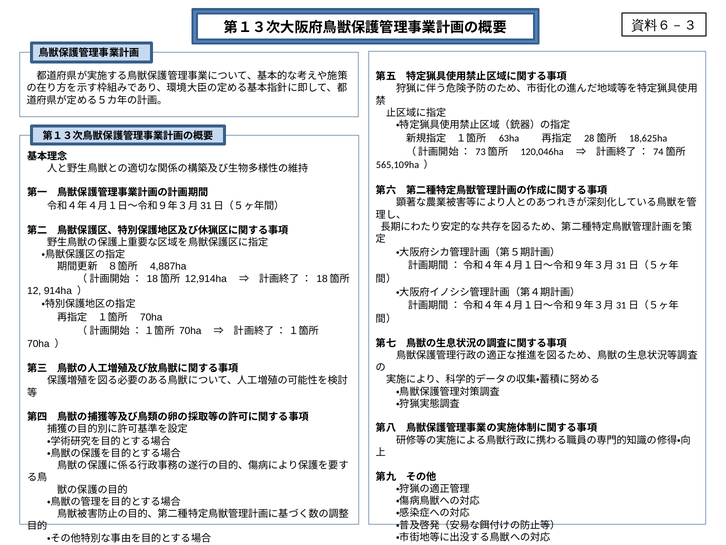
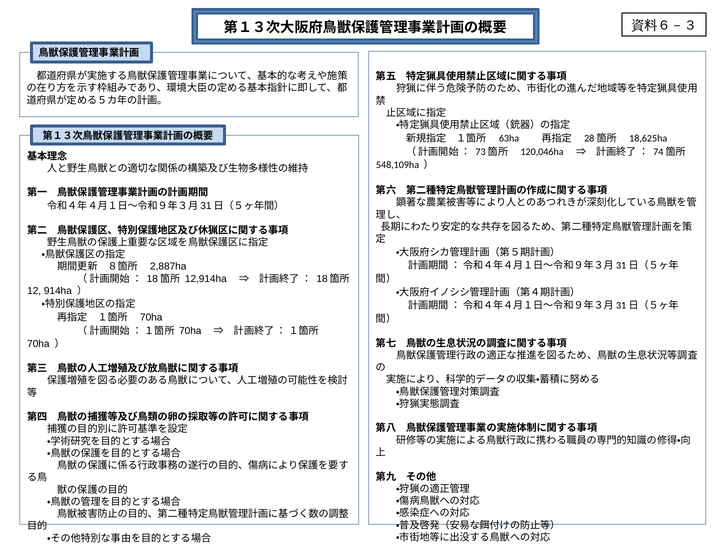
565,109ha: 565,109ha -> 548,109ha (398, 165)
4,887ha: 4,887ha -> 2,887ha (168, 266)
